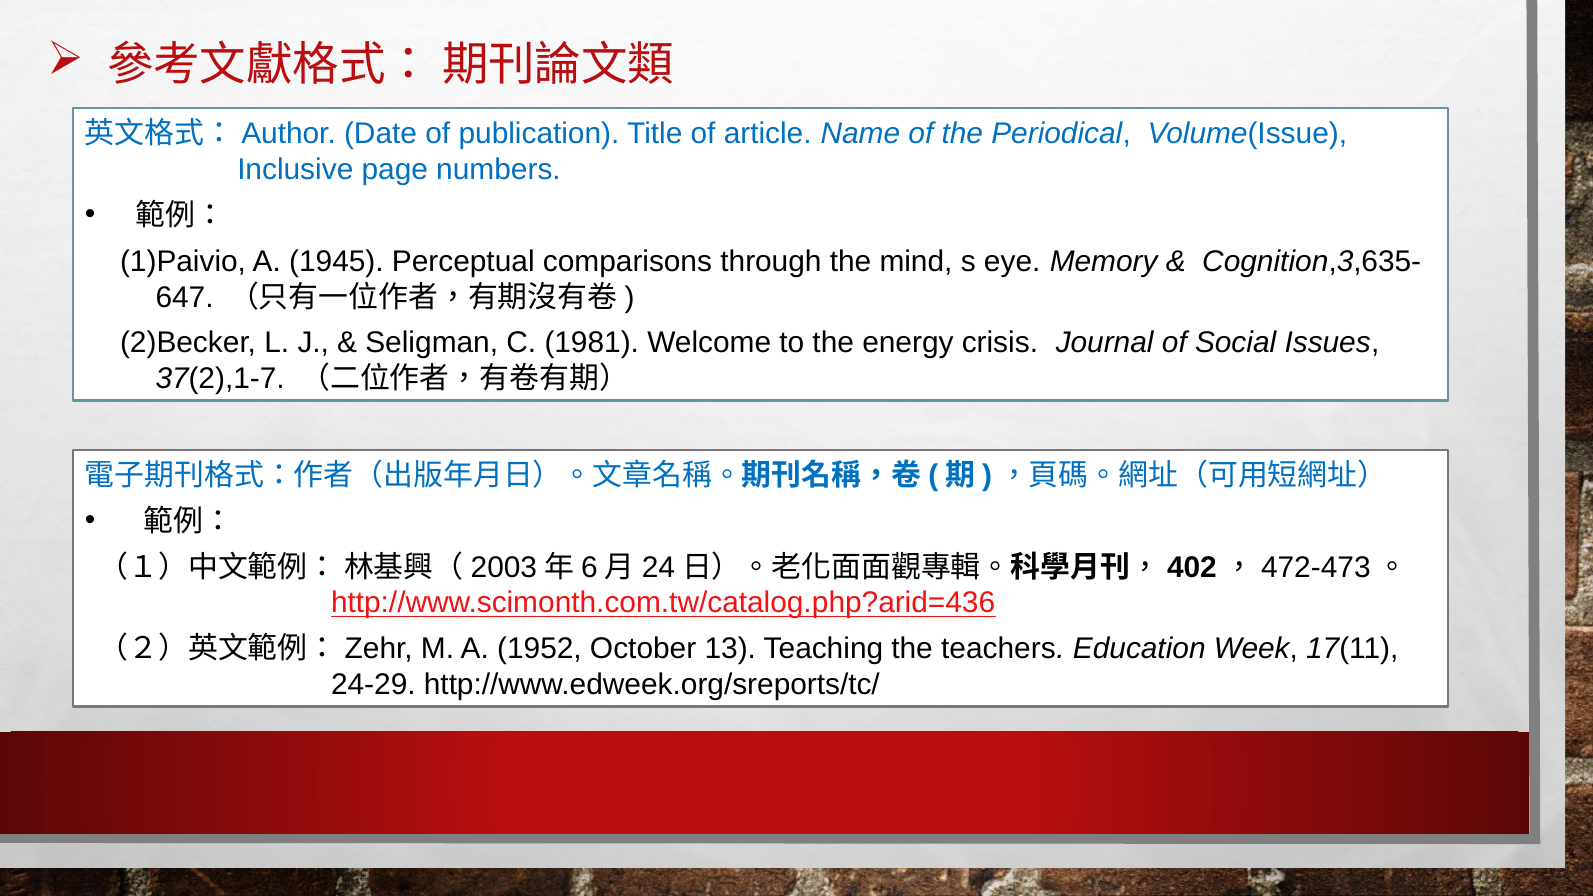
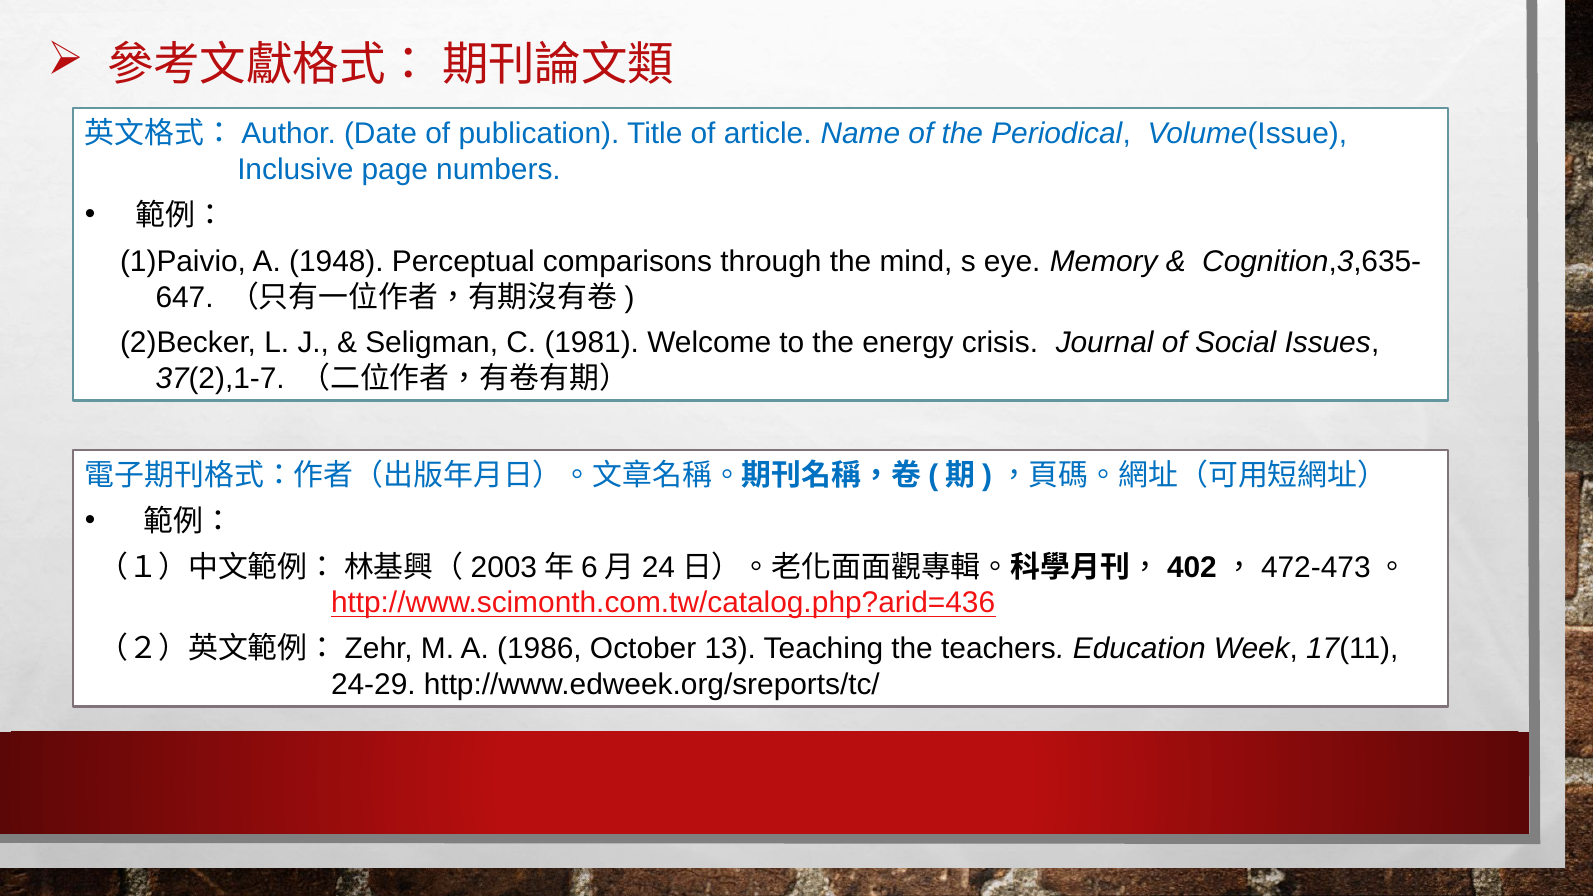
1945: 1945 -> 1948 (336, 261)
1952: 1952 -> 1986 (539, 649)
